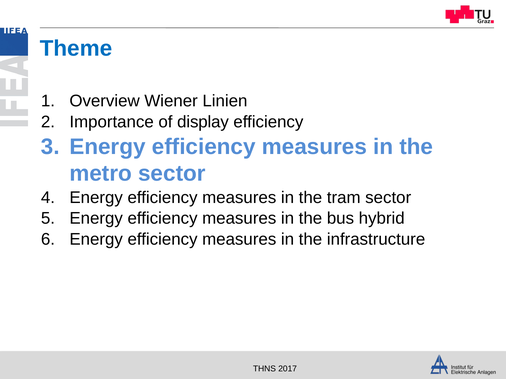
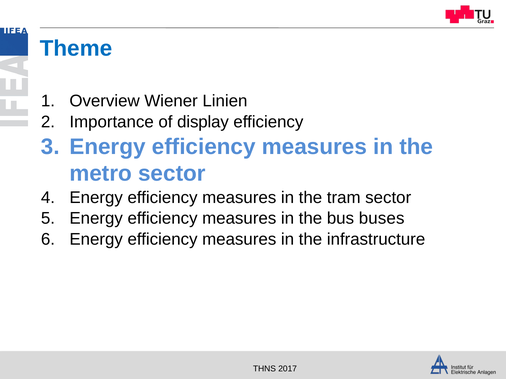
hybrid: hybrid -> buses (382, 219)
